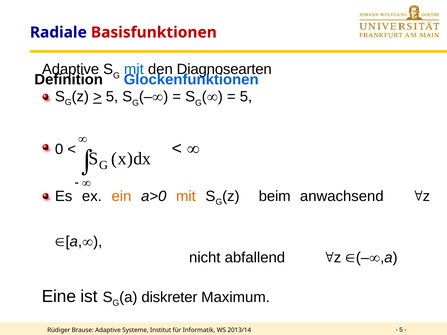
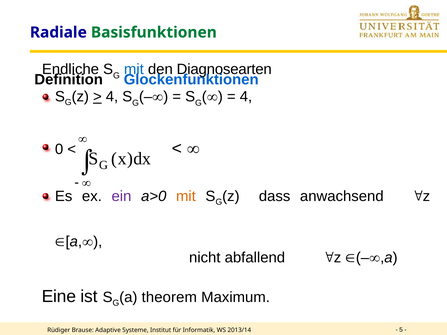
Basisfunktionen colour: red -> green (154, 32)
Adaptive: Adaptive -> Endliche (70, 69)
5: 5 -> 4 (112, 97)
5: 5 -> 4 (246, 97)
ein colour: orange -> purple (121, 196)
beim: beim -> dass (275, 196)
diskreter: diskreter -> theorem (169, 298)
